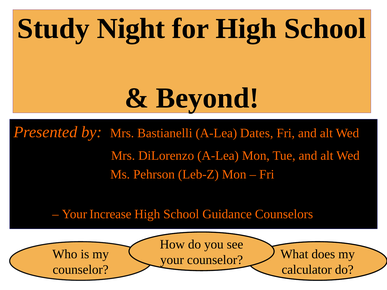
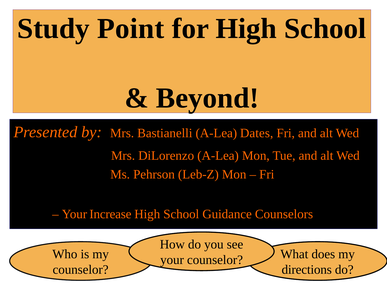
Night: Night -> Point (131, 28)
calculator: calculator -> directions (307, 270)
